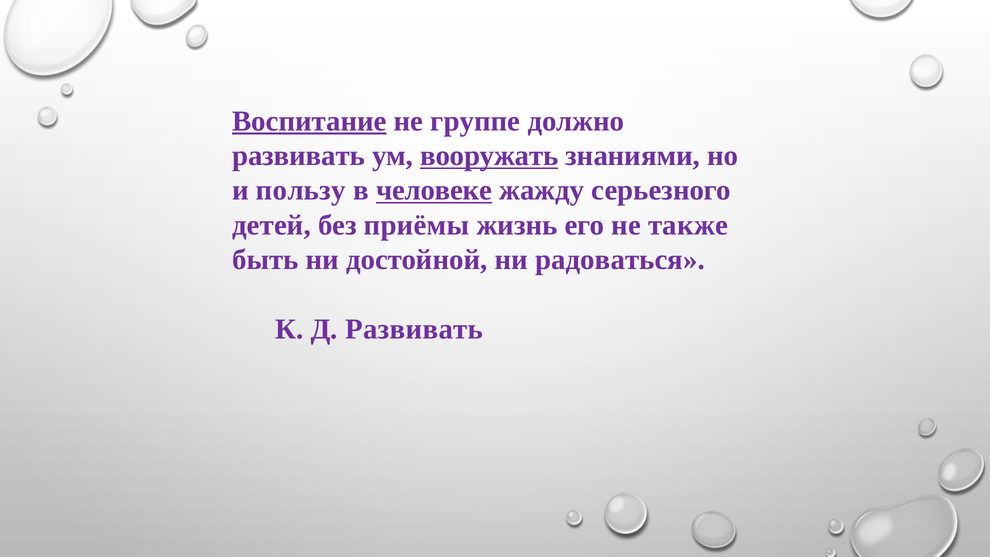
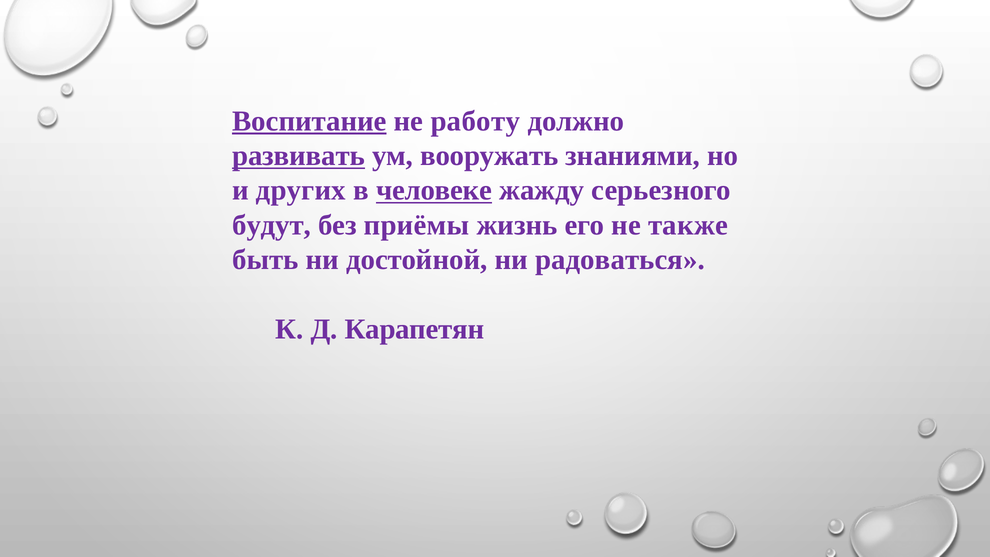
группе: группе -> работу (475, 121)
развивать underline: none -> present (299, 156)
вооружать underline: present -> none (489, 156)
пользу: пользу -> других (301, 190)
детей: детей -> будут (272, 225)
Д Развивать: Развивать -> Карапетян (414, 329)
